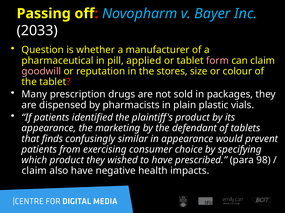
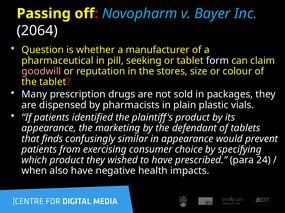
2033: 2033 -> 2064 (37, 31)
applied: applied -> seeking (144, 61)
form colour: pink -> white (218, 61)
98: 98 -> 24 (264, 161)
claim: claim -> when (34, 171)
